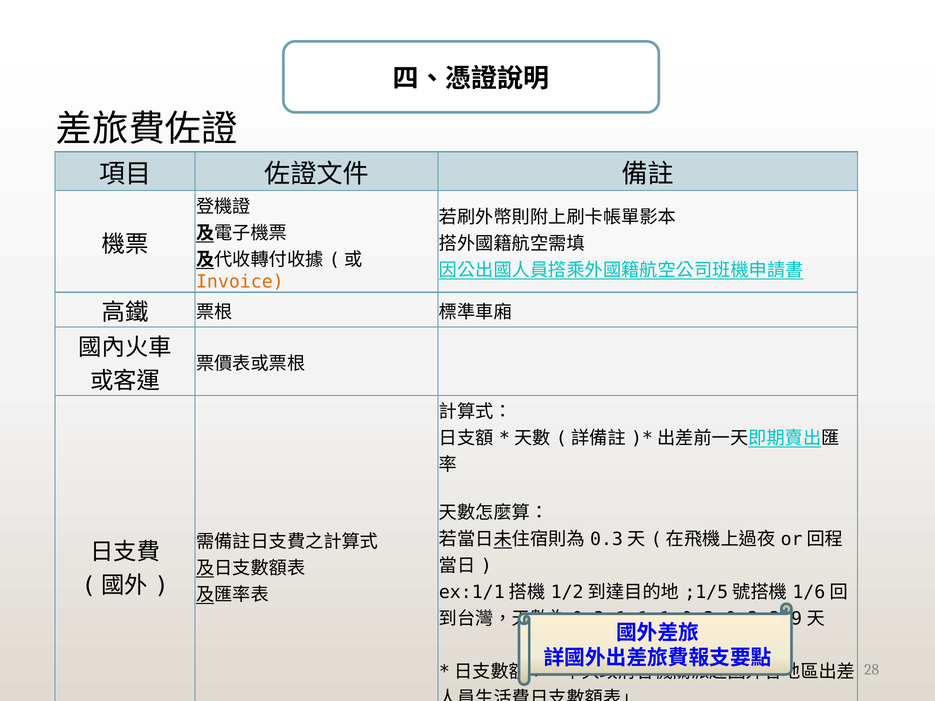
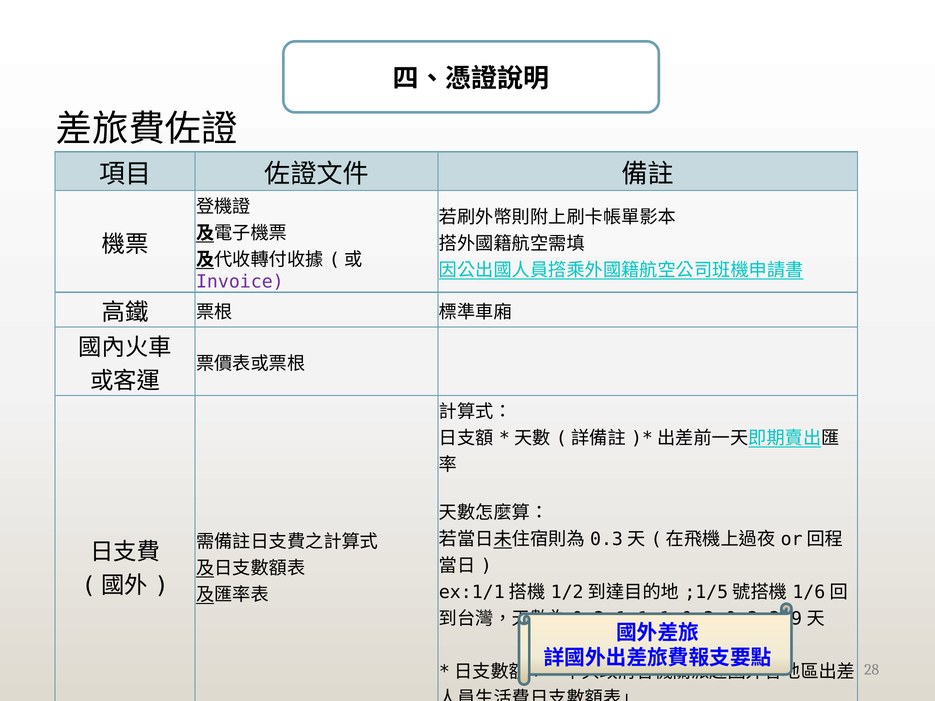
Invoice colour: orange -> purple (240, 282)
